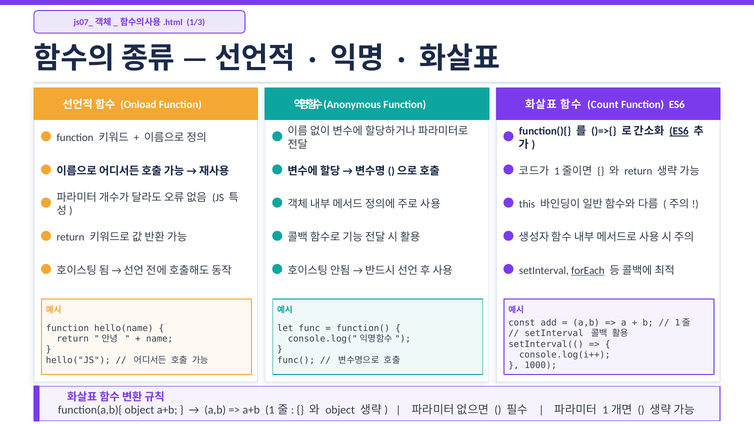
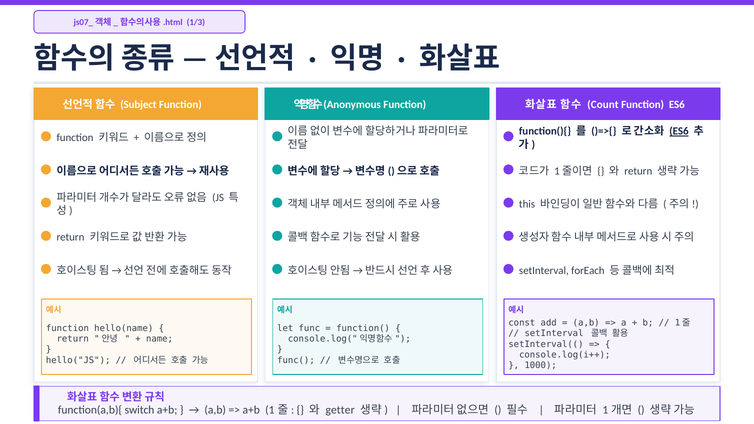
Onload: Onload -> Subject (138, 105)
forEach underline: present -> none (588, 271)
function(a,b){ object: object -> switch (140, 410)
object: object -> getter (340, 410)
